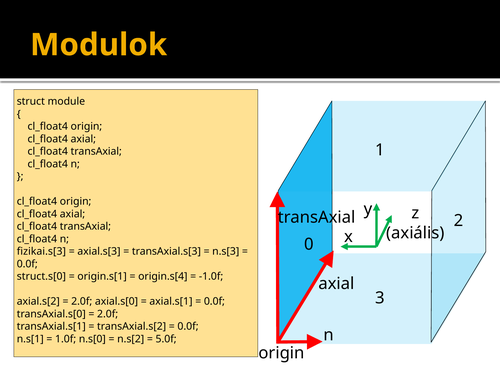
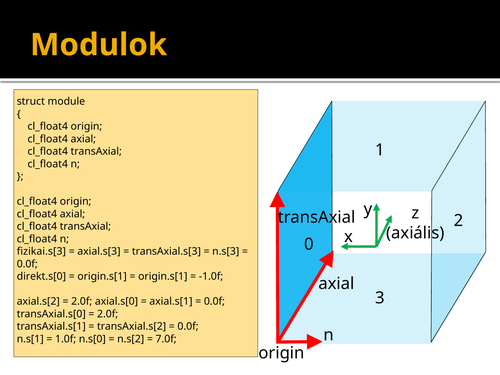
struct.s[0: struct.s[0 -> direkt.s[0 (41, 276)
origin.s[4: origin.s[4 -> origin.s[1 (163, 276)
5.0f: 5.0f -> 7.0f (166, 339)
